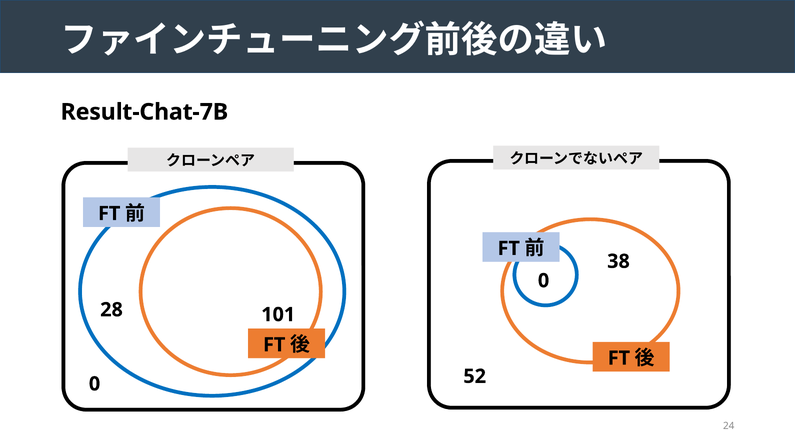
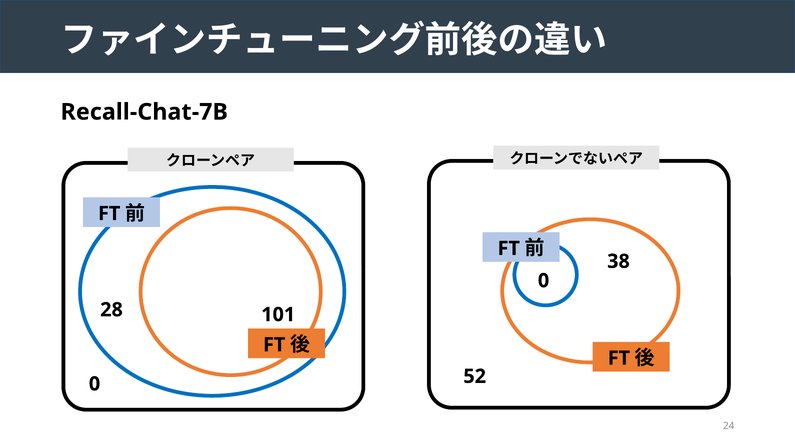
Result-Chat-7B: Result-Chat-7B -> Recall-Chat-7B (144, 112)
